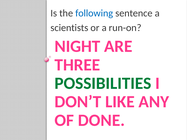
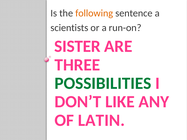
following colour: blue -> orange (94, 13)
NIGHT: NIGHT -> SISTER (77, 46)
DONE: DONE -> LATIN (101, 120)
